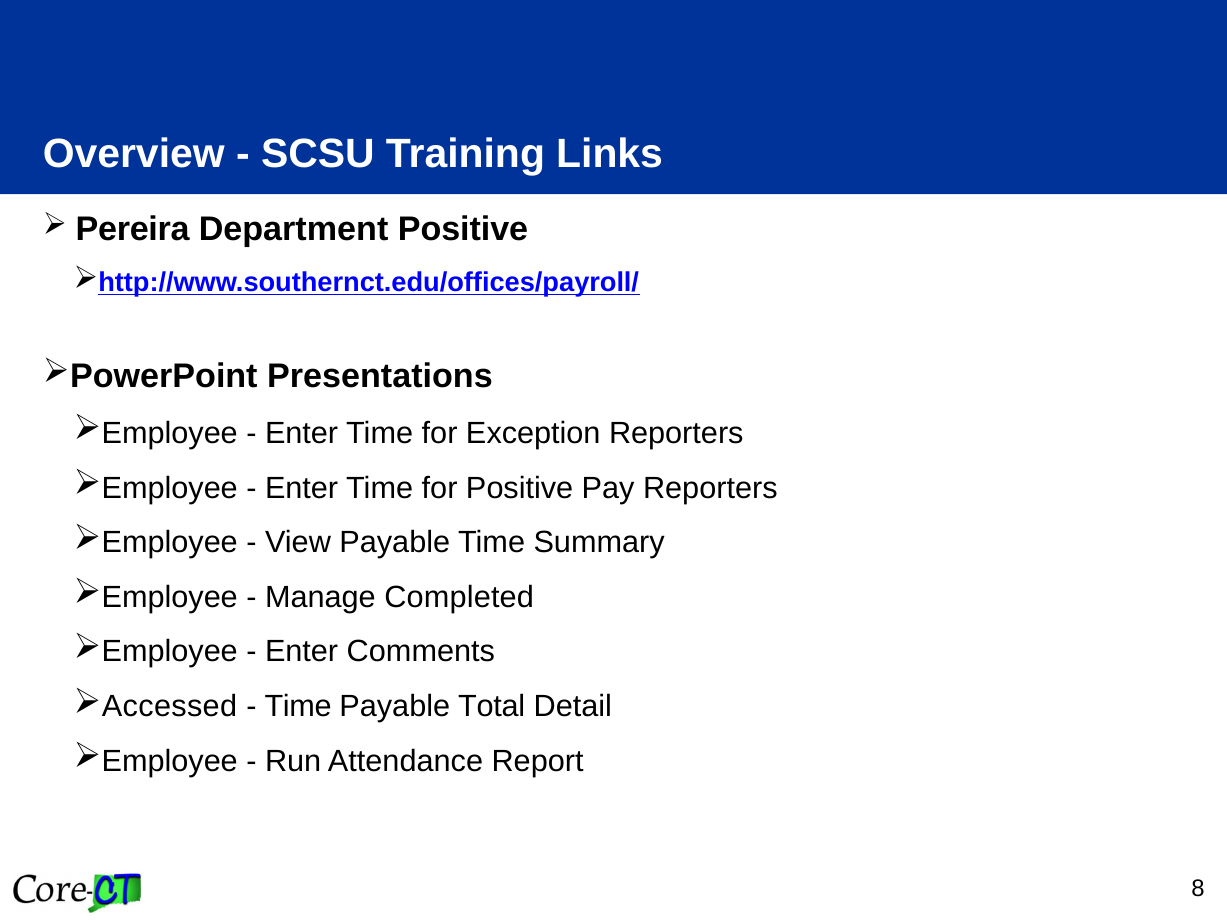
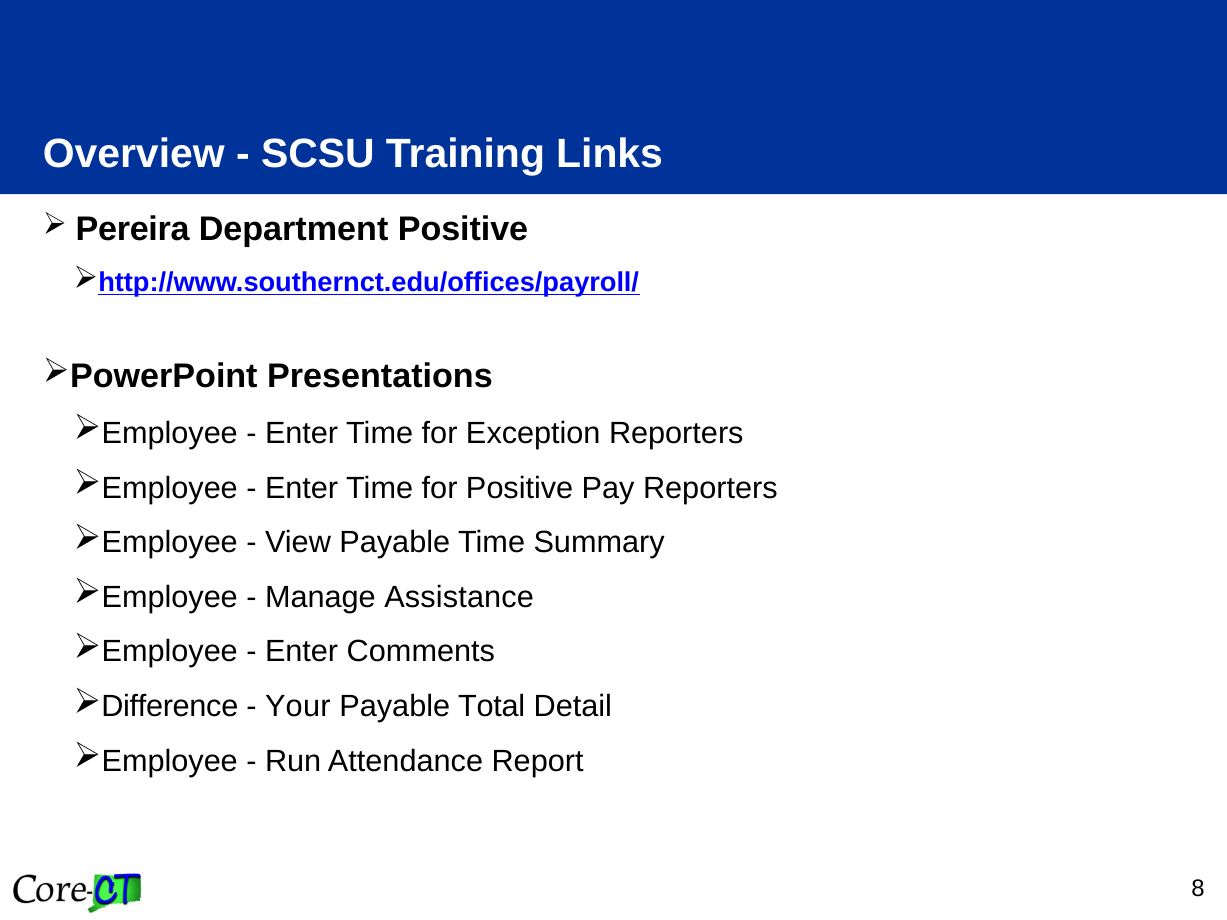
Completed: Completed -> Assistance (459, 597)
Accessed: Accessed -> Difference (170, 707)
Time: Time -> Your (298, 707)
